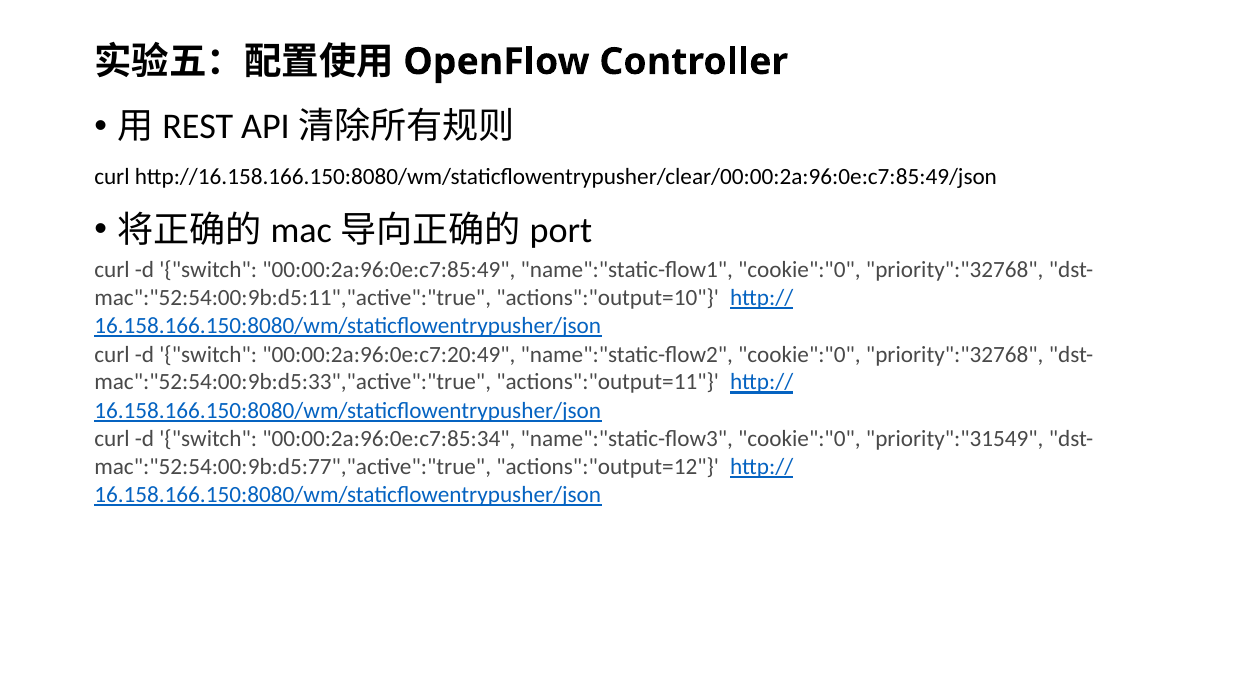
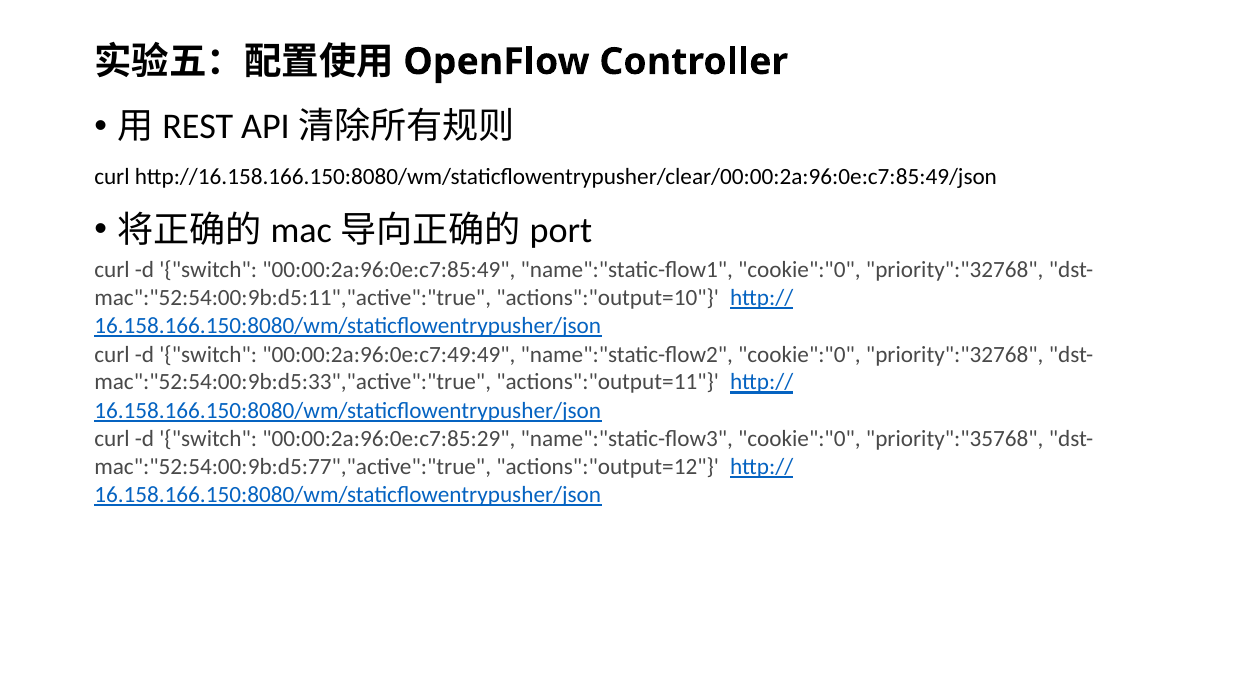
00:00:2a:96:0e:c7:20:49: 00:00:2a:96:0e:c7:20:49 -> 00:00:2a:96:0e:c7:49:49 (389, 354)
00:00:2a:96:0e:c7:85:34: 00:00:2a:96:0e:c7:85:34 -> 00:00:2a:96:0e:c7:85:29 (389, 439)
priority":"31549: priority":"31549 -> priority":"35768 (955, 439)
